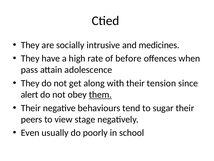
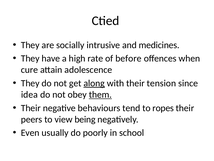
pass: pass -> cure (29, 70)
along underline: none -> present (94, 83)
alert: alert -> idea (29, 94)
sugar: sugar -> ropes (163, 108)
stage: stage -> being (85, 119)
